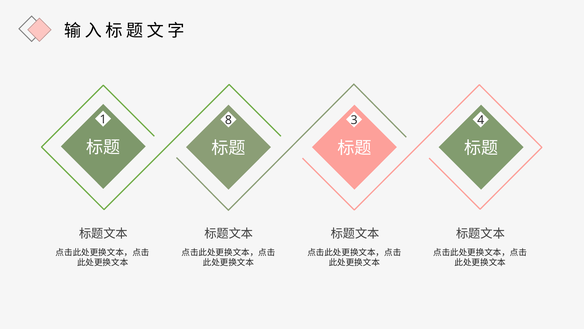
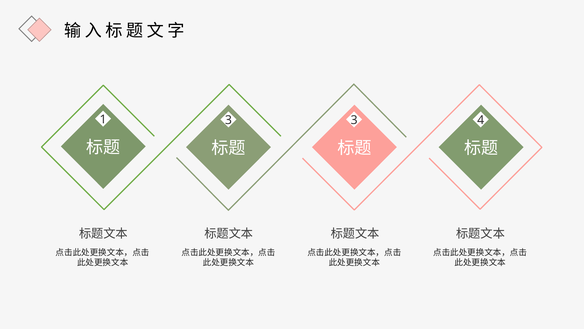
1 8: 8 -> 3 (228, 120)
